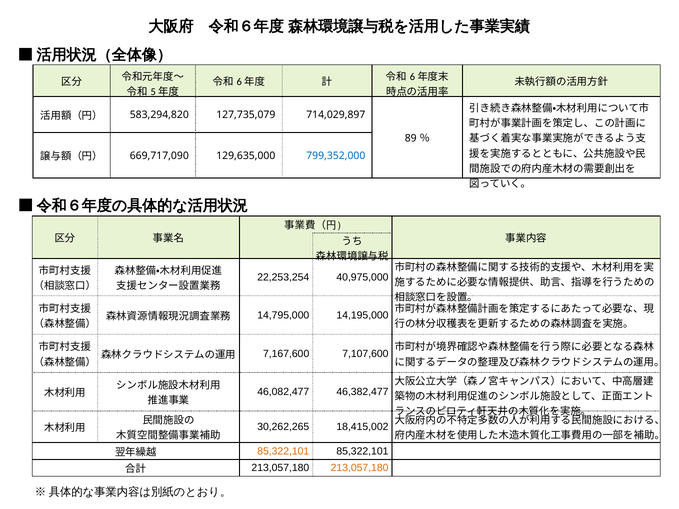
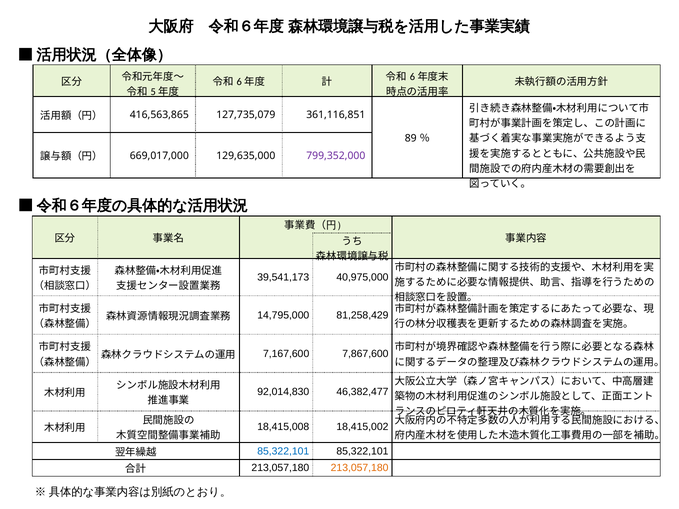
583,294,820: 583,294,820 -> 416,563,865 (159, 115)
714,029,897: 714,029,897 -> 361,116,851 (336, 115)
669,717,090: 669,717,090 -> 669,017,000 (159, 156)
799,352,000 colour: blue -> purple (336, 156)
22,253,254: 22,253,254 -> 39,541,173 (283, 277)
14,195,000: 14,195,000 -> 81,258,429 (362, 315)
7,107,600: 7,107,600 -> 7,867,600 (365, 354)
46,082,477: 46,082,477 -> 92,014,830 (283, 392)
30,262,265: 30,262,265 -> 18,415,008 (283, 427)
85,322,101 colour: orange -> blue (283, 451)
